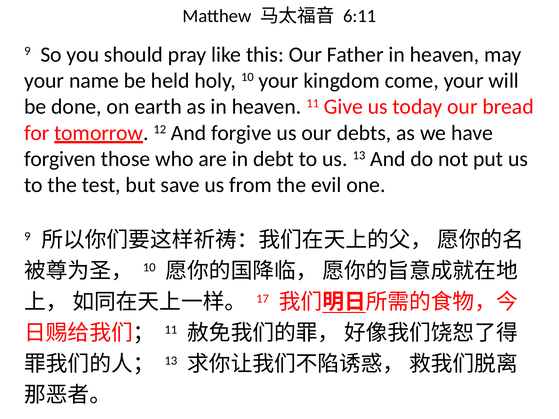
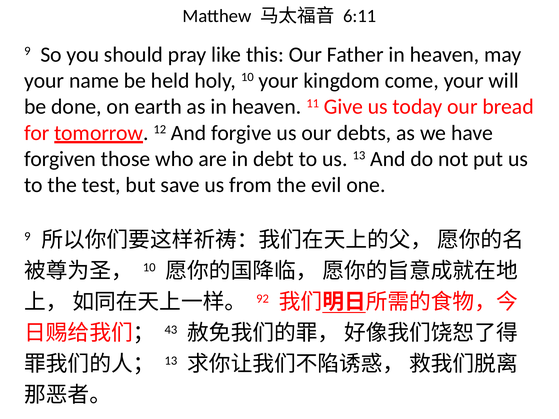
17: 17 -> 92 (263, 299)
11: 11 -> 43 (171, 330)
